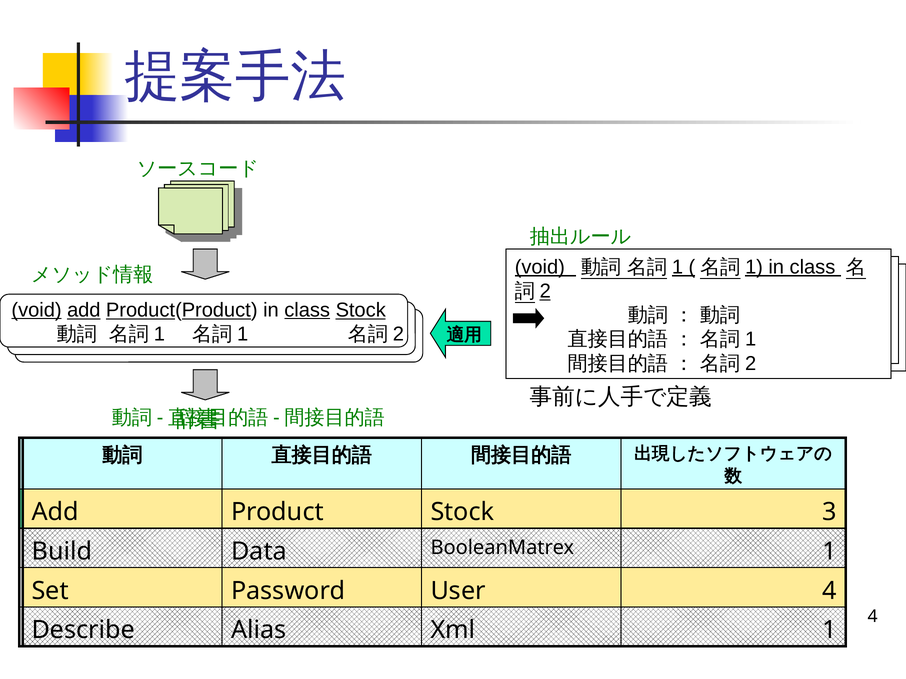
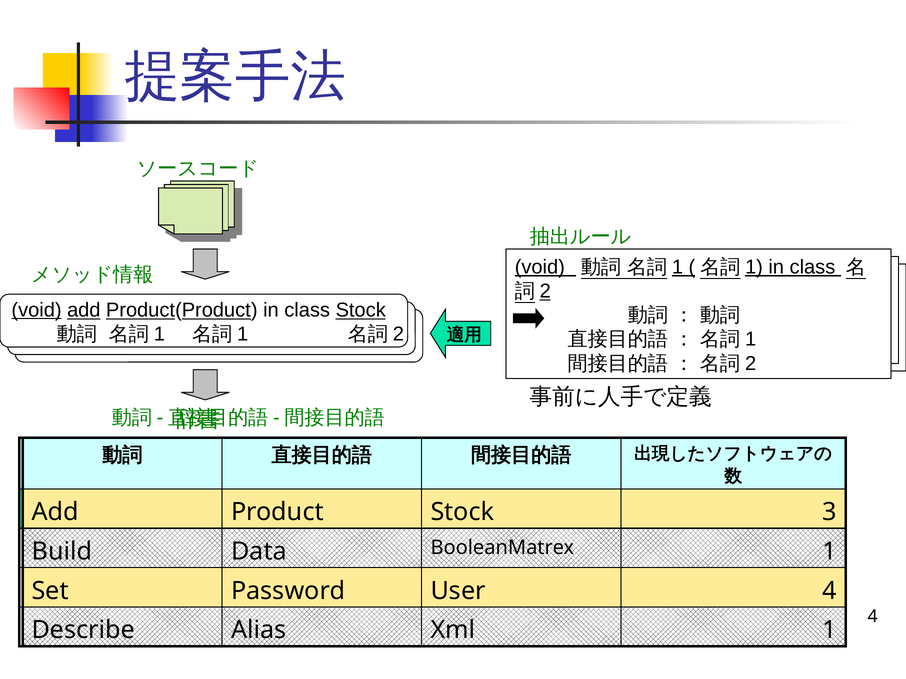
class underline: present -> none (307, 310)
